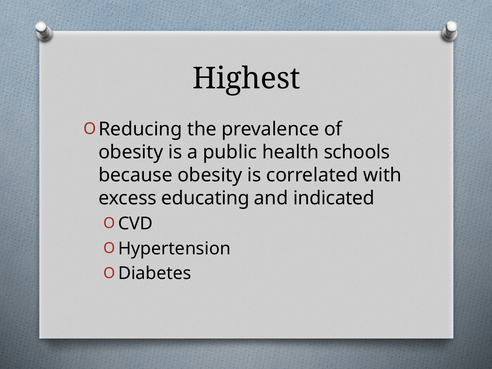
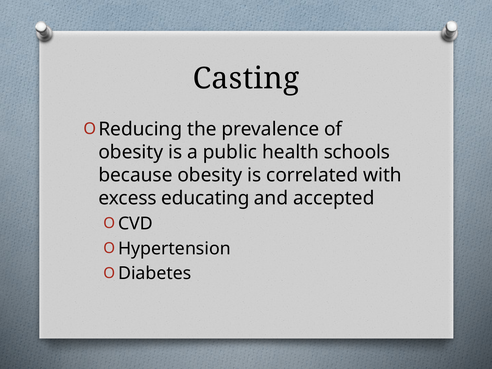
Highest: Highest -> Casting (246, 78)
indicated: indicated -> accepted (334, 198)
